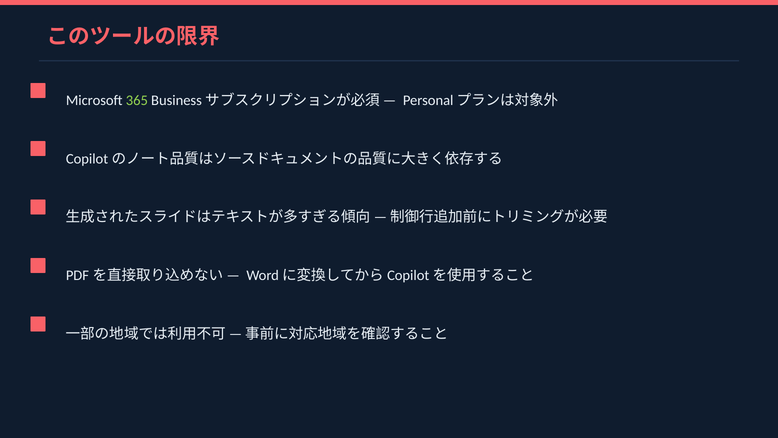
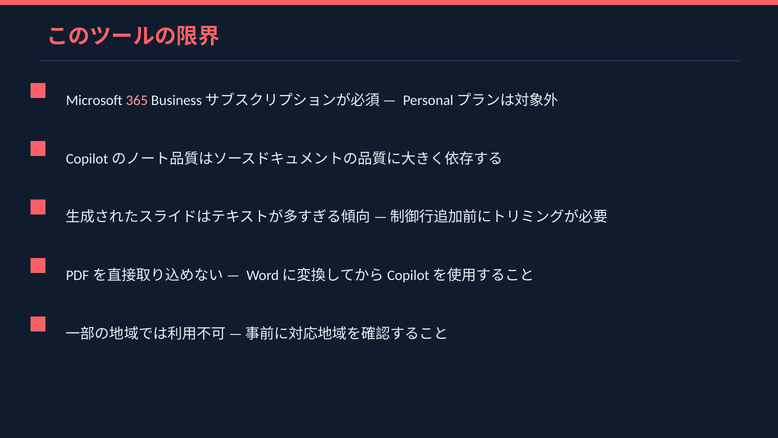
365 colour: light green -> pink (137, 100)
